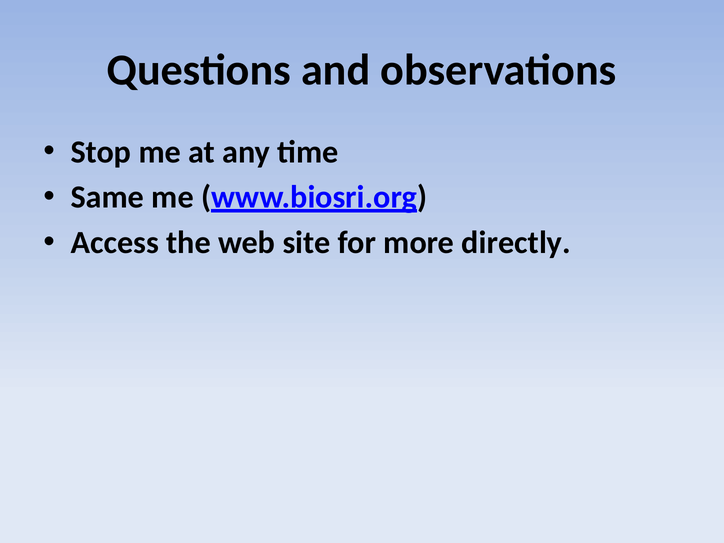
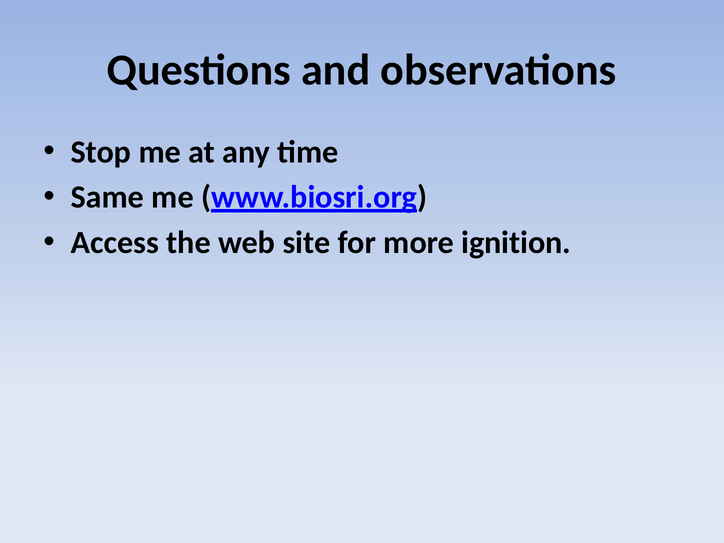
directly: directly -> ignition (516, 243)
